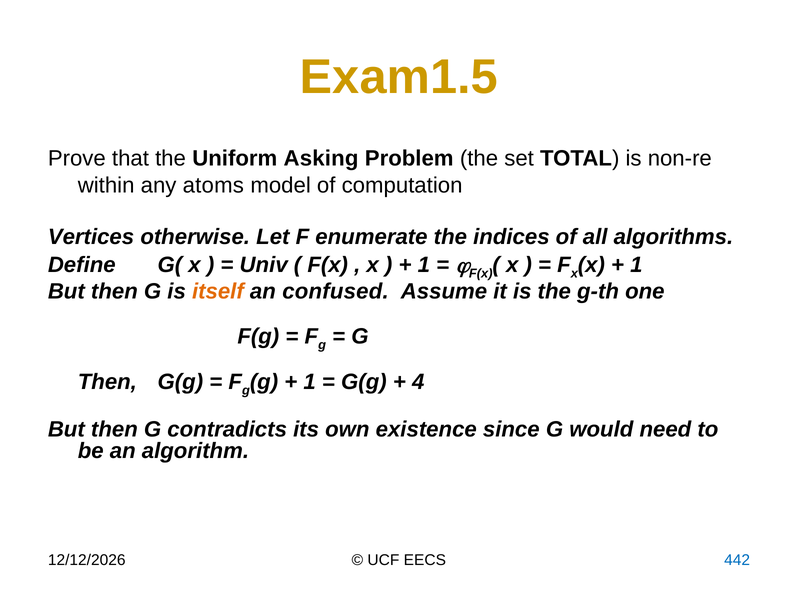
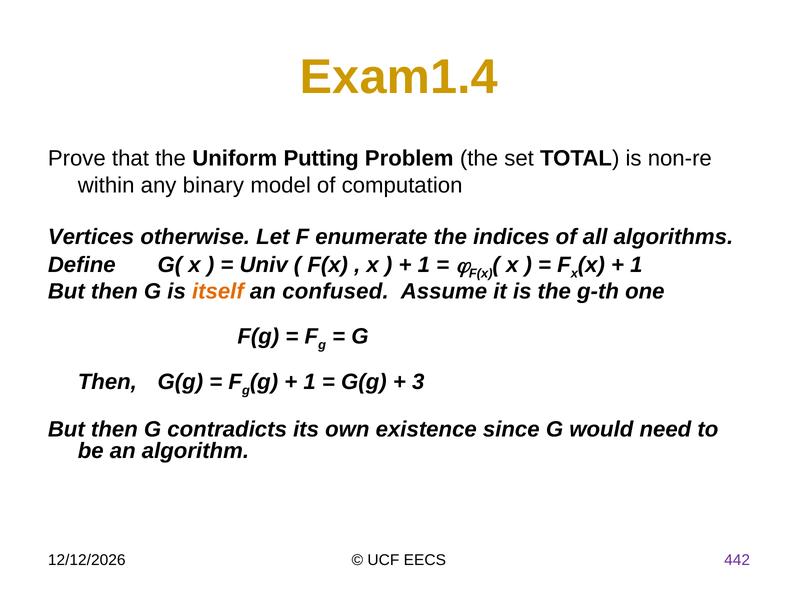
Exam1.5: Exam1.5 -> Exam1.4 (399, 77)
Asking: Asking -> Putting (321, 159)
atoms: atoms -> binary (213, 185)
4: 4 -> 3 (418, 381)
442 colour: blue -> purple (737, 559)
